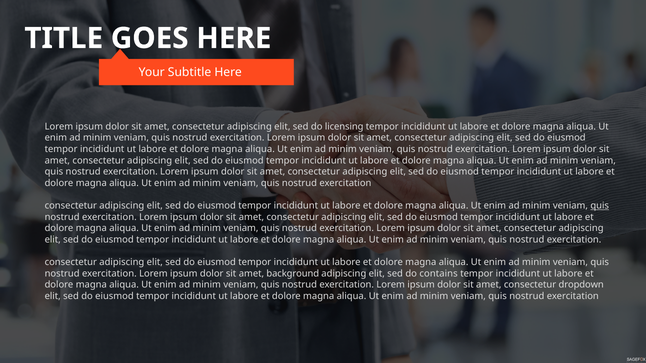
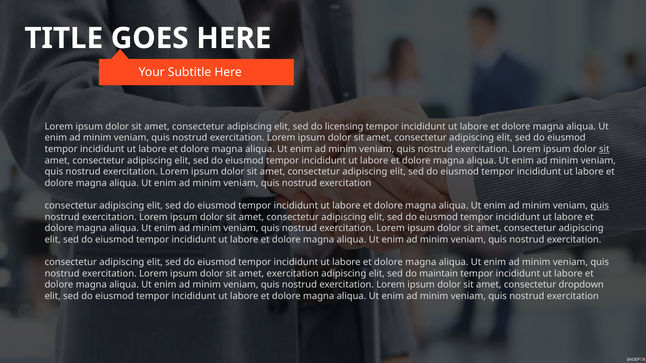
sit underline: none -> present (604, 149)
amet background: background -> exercitation (293, 274)
contains: contains -> maintain (439, 274)
